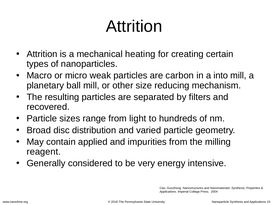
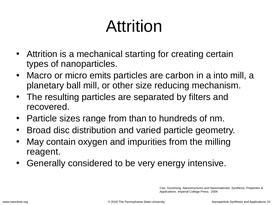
heating: heating -> starting (140, 54)
weak: weak -> emits (100, 75)
light: light -> than (138, 118)
applied: applied -> oxygen (93, 142)
